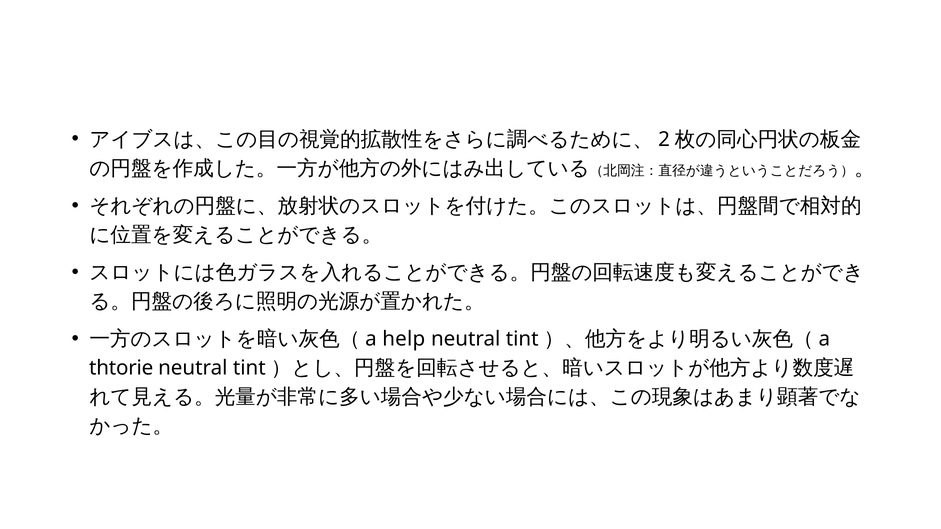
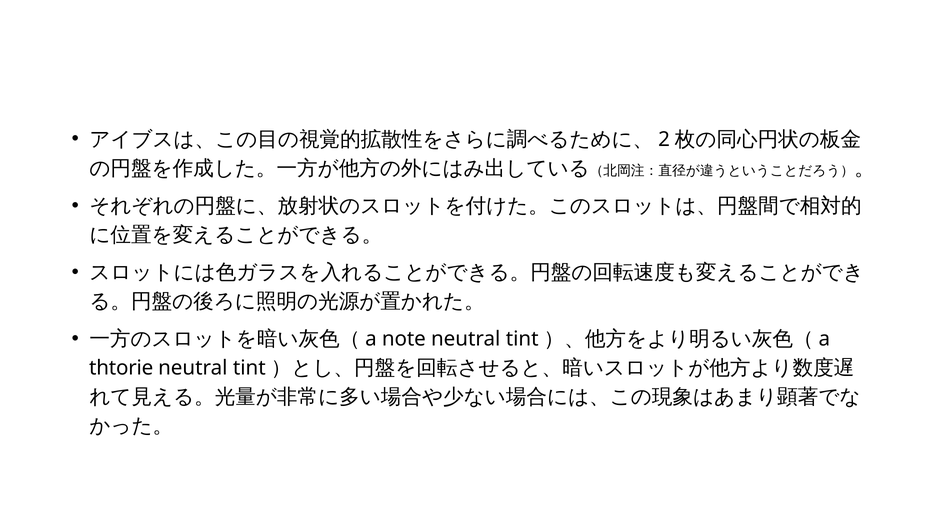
help: help -> note (404, 339)
